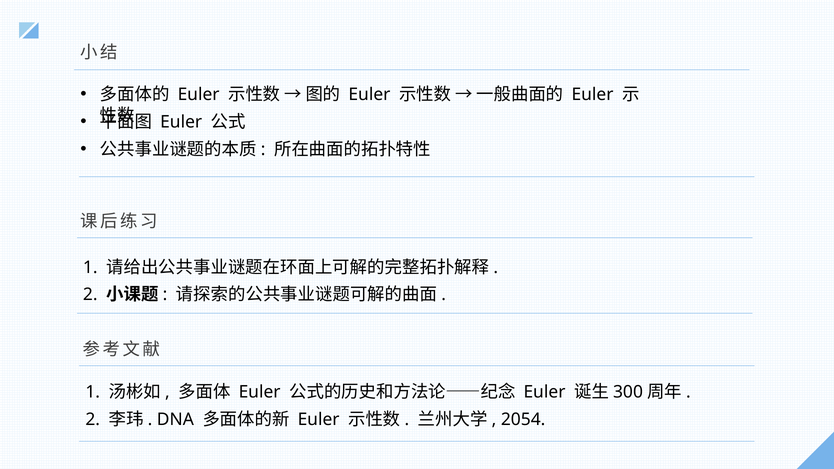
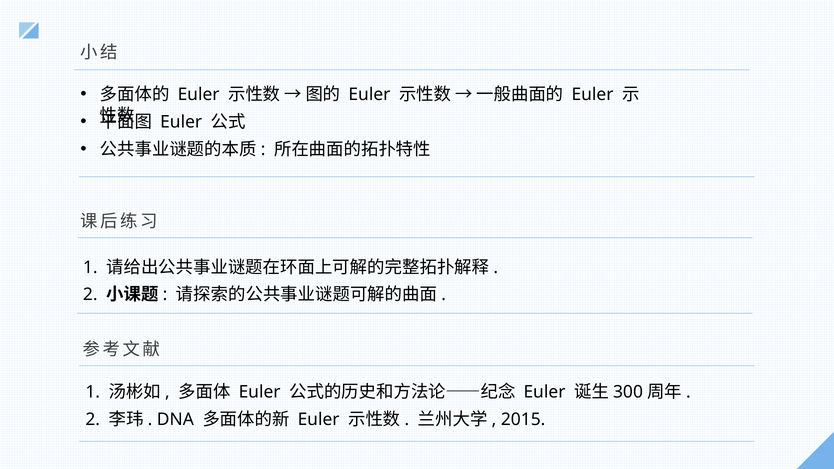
2054: 2054 -> 2015 (523, 419)
